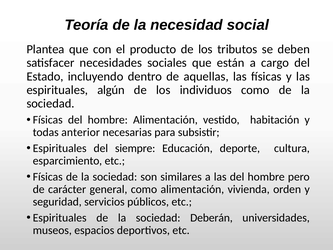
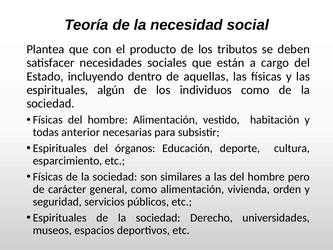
siempre: siempre -> órganos (135, 148)
Deberán: Deberán -> Derecho (211, 218)
